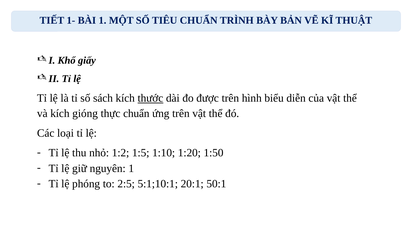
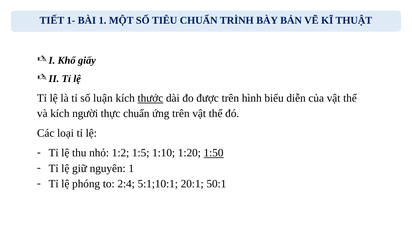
sách: sách -> luận (103, 98)
gióng: gióng -> người (85, 113)
1:50 underline: none -> present (214, 153)
2:5: 2:5 -> 2:4 (126, 184)
